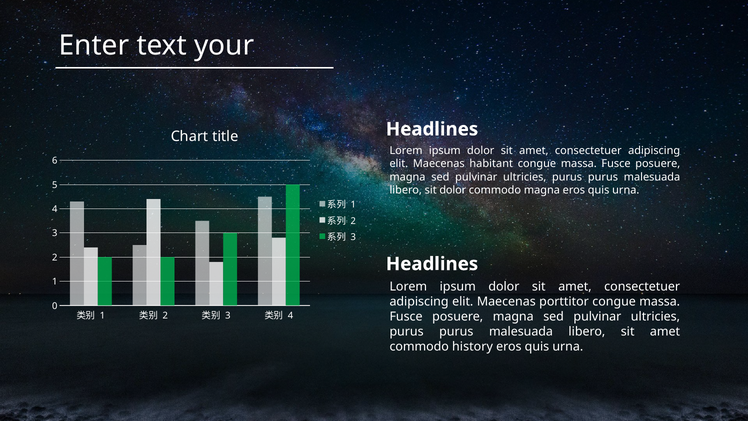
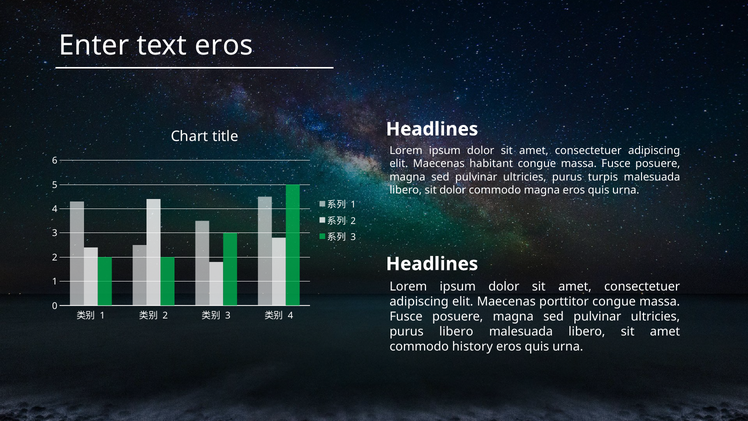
text your: your -> eros (224, 45)
purus: purus -> turpis (603, 177)
purus: purus -> libero (456, 331)
